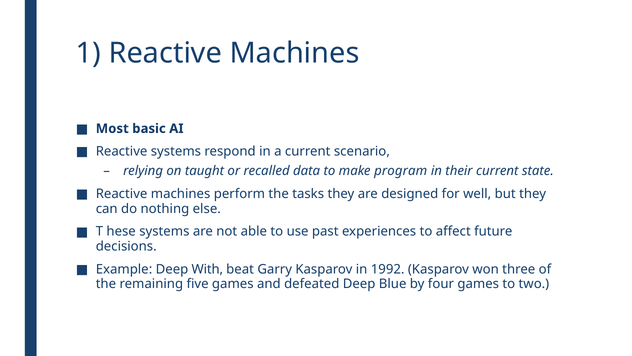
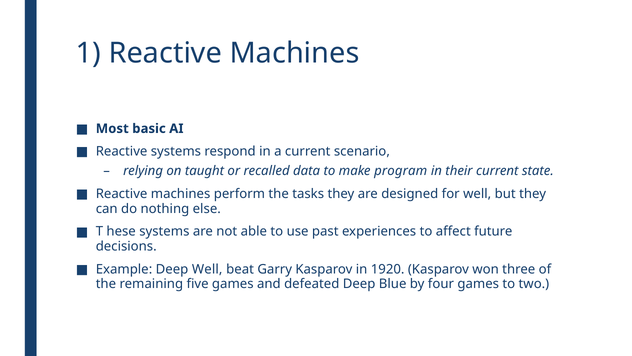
Deep With: With -> Well (207, 269)
1992: 1992 -> 1920 (388, 269)
